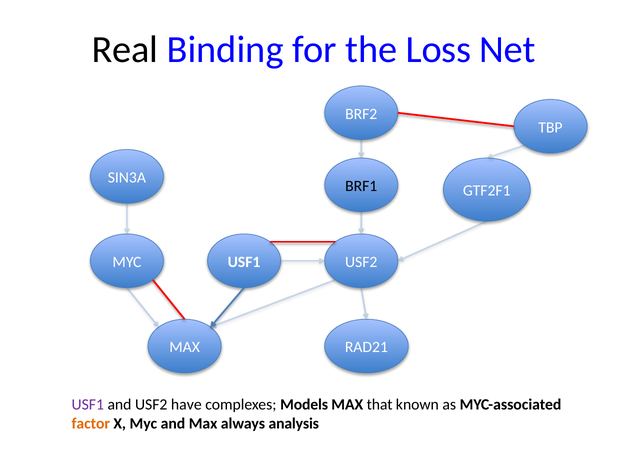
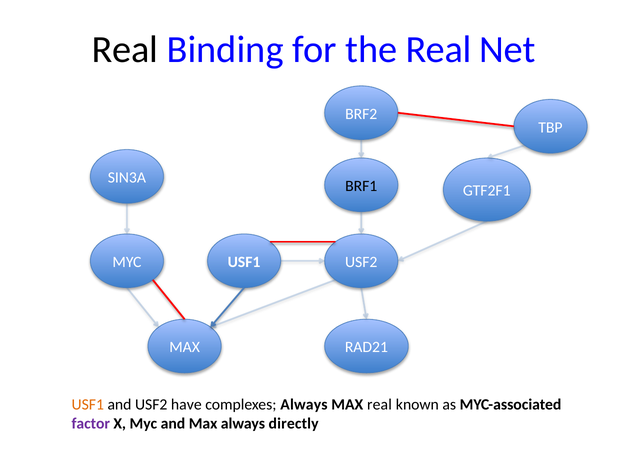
the Loss: Loss -> Real (438, 49)
USF1 colour: purple -> orange (88, 405)
complexes Models: Models -> Always (304, 405)
MAX that: that -> real (379, 405)
factor colour: orange -> purple (91, 423)
analysis: analysis -> directly (294, 423)
